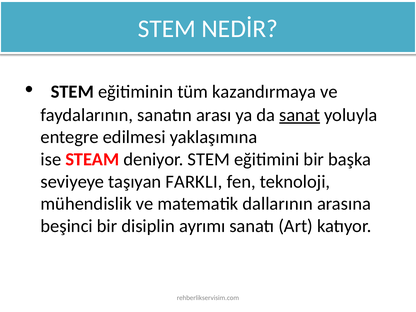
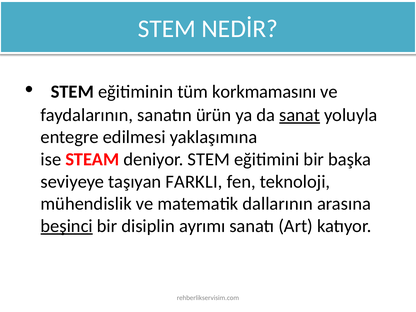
kazandırmaya: kazandırmaya -> korkmamasını (264, 92)
arası: arası -> ürün (214, 115)
beşinci underline: none -> present (67, 226)
